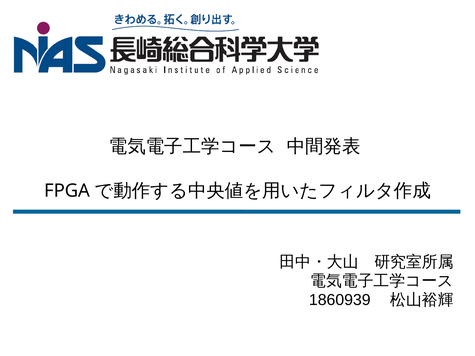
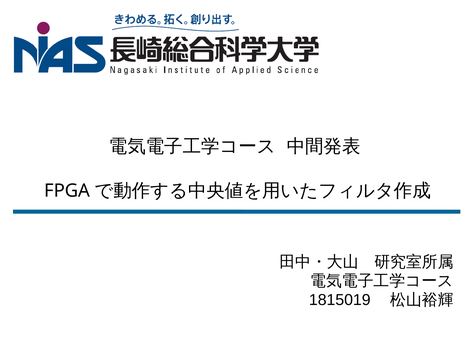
1860939: 1860939 -> 1815019 (340, 300)
